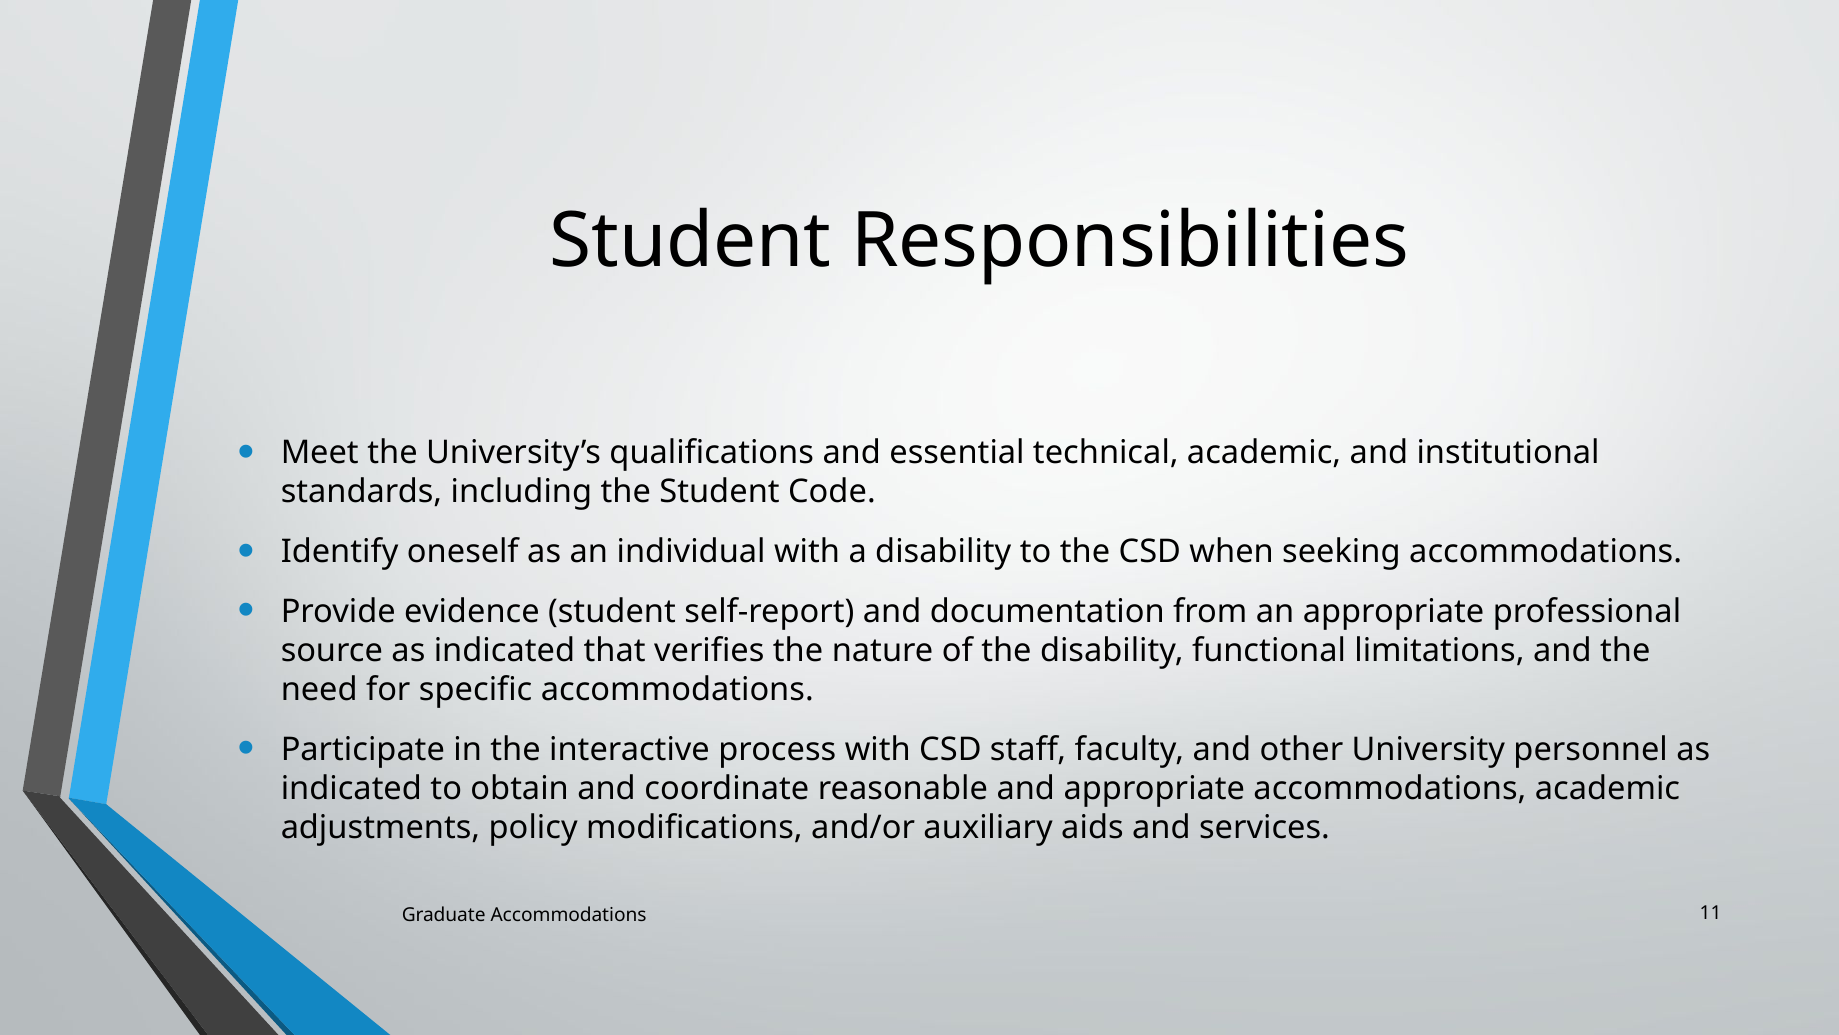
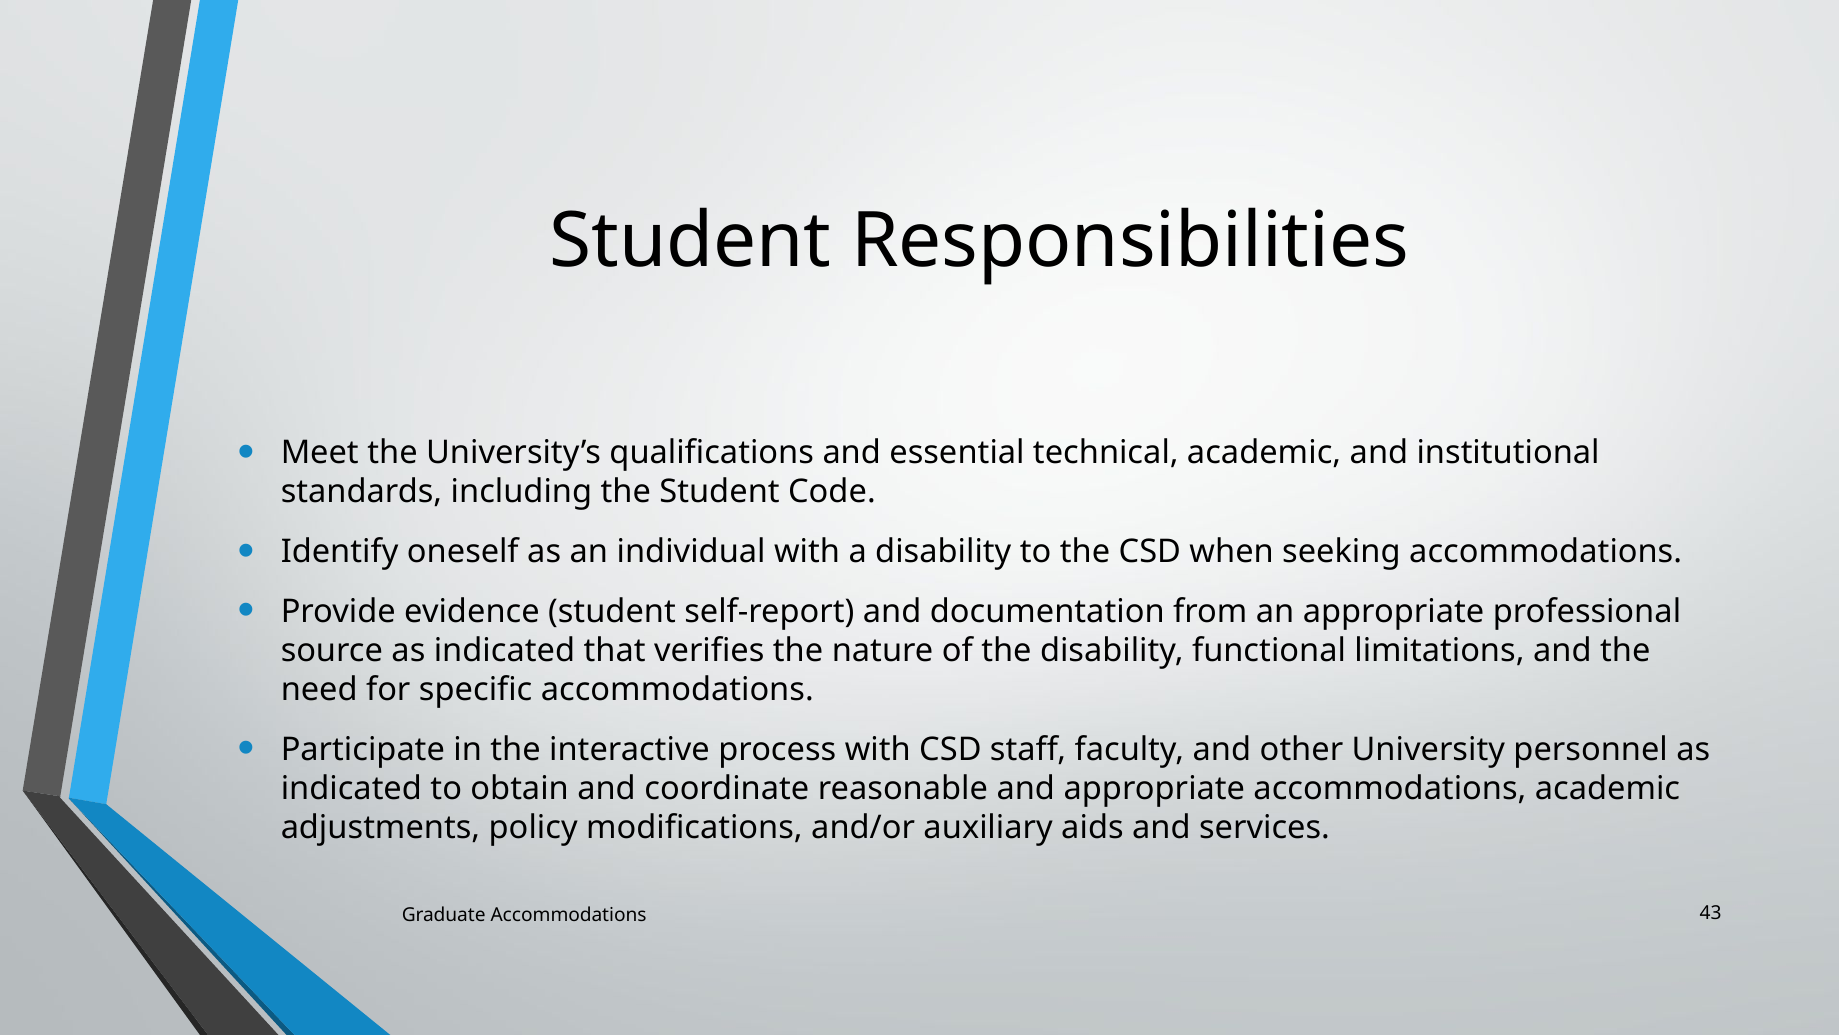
11: 11 -> 43 (1711, 912)
